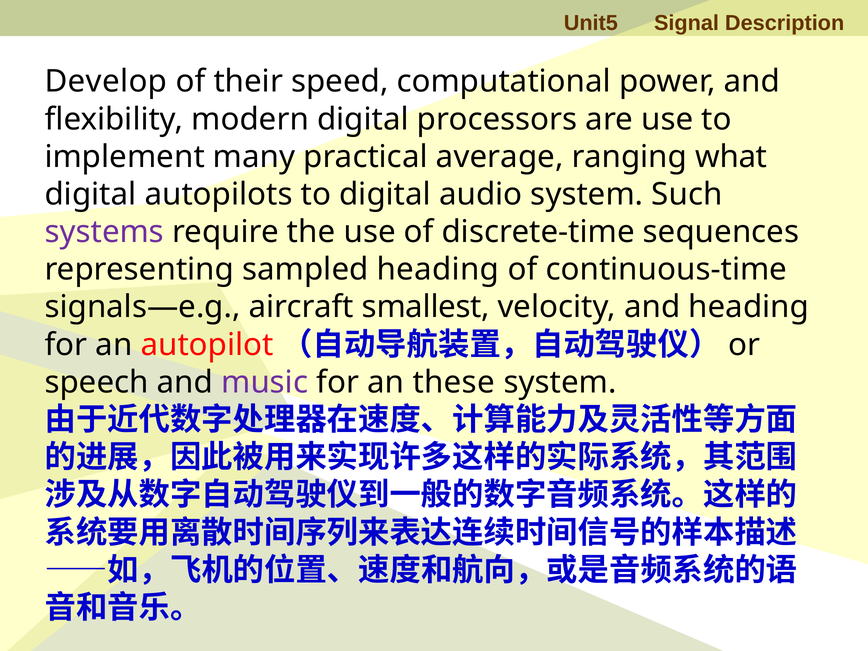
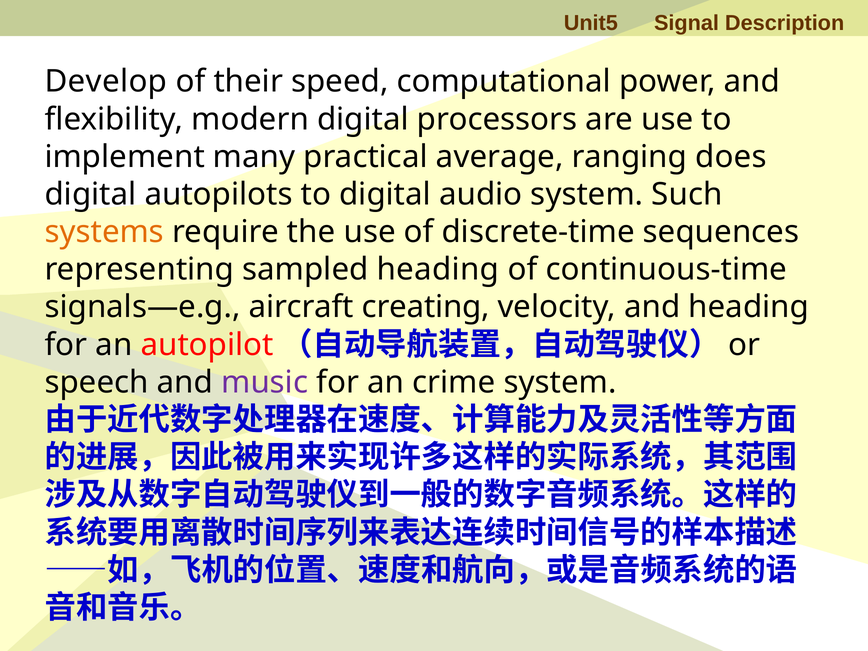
what: what -> does (731, 157)
systems colour: purple -> orange (104, 232)
smallest: smallest -> creating (426, 307)
these: these -> crime (454, 382)
